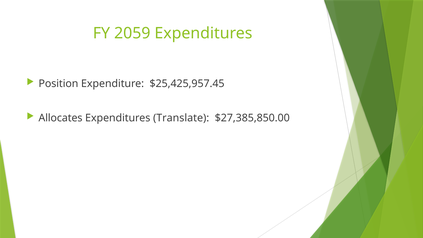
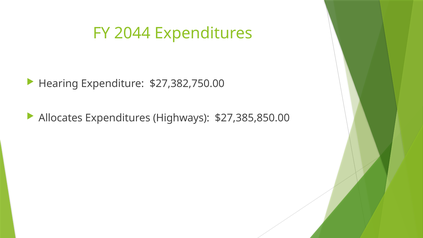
2059: 2059 -> 2044 (132, 33)
Position: Position -> Hearing (58, 84)
$25,425,957.45: $25,425,957.45 -> $27,382,750.00 (187, 84)
Translate: Translate -> Highways (181, 118)
